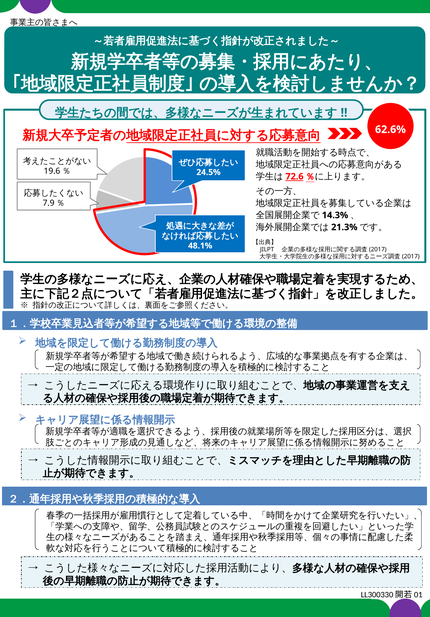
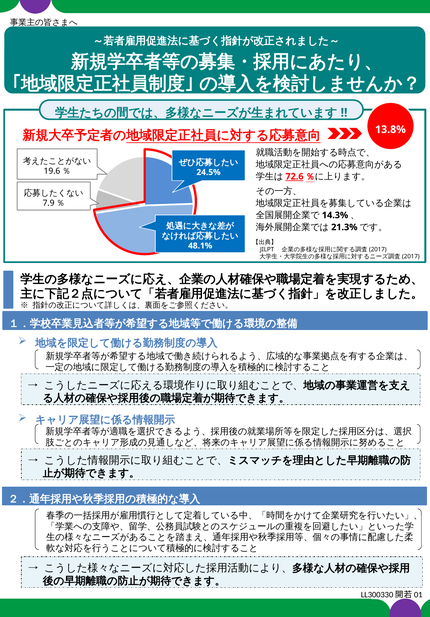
62.6%: 62.6% -> 13.8% (390, 130)
